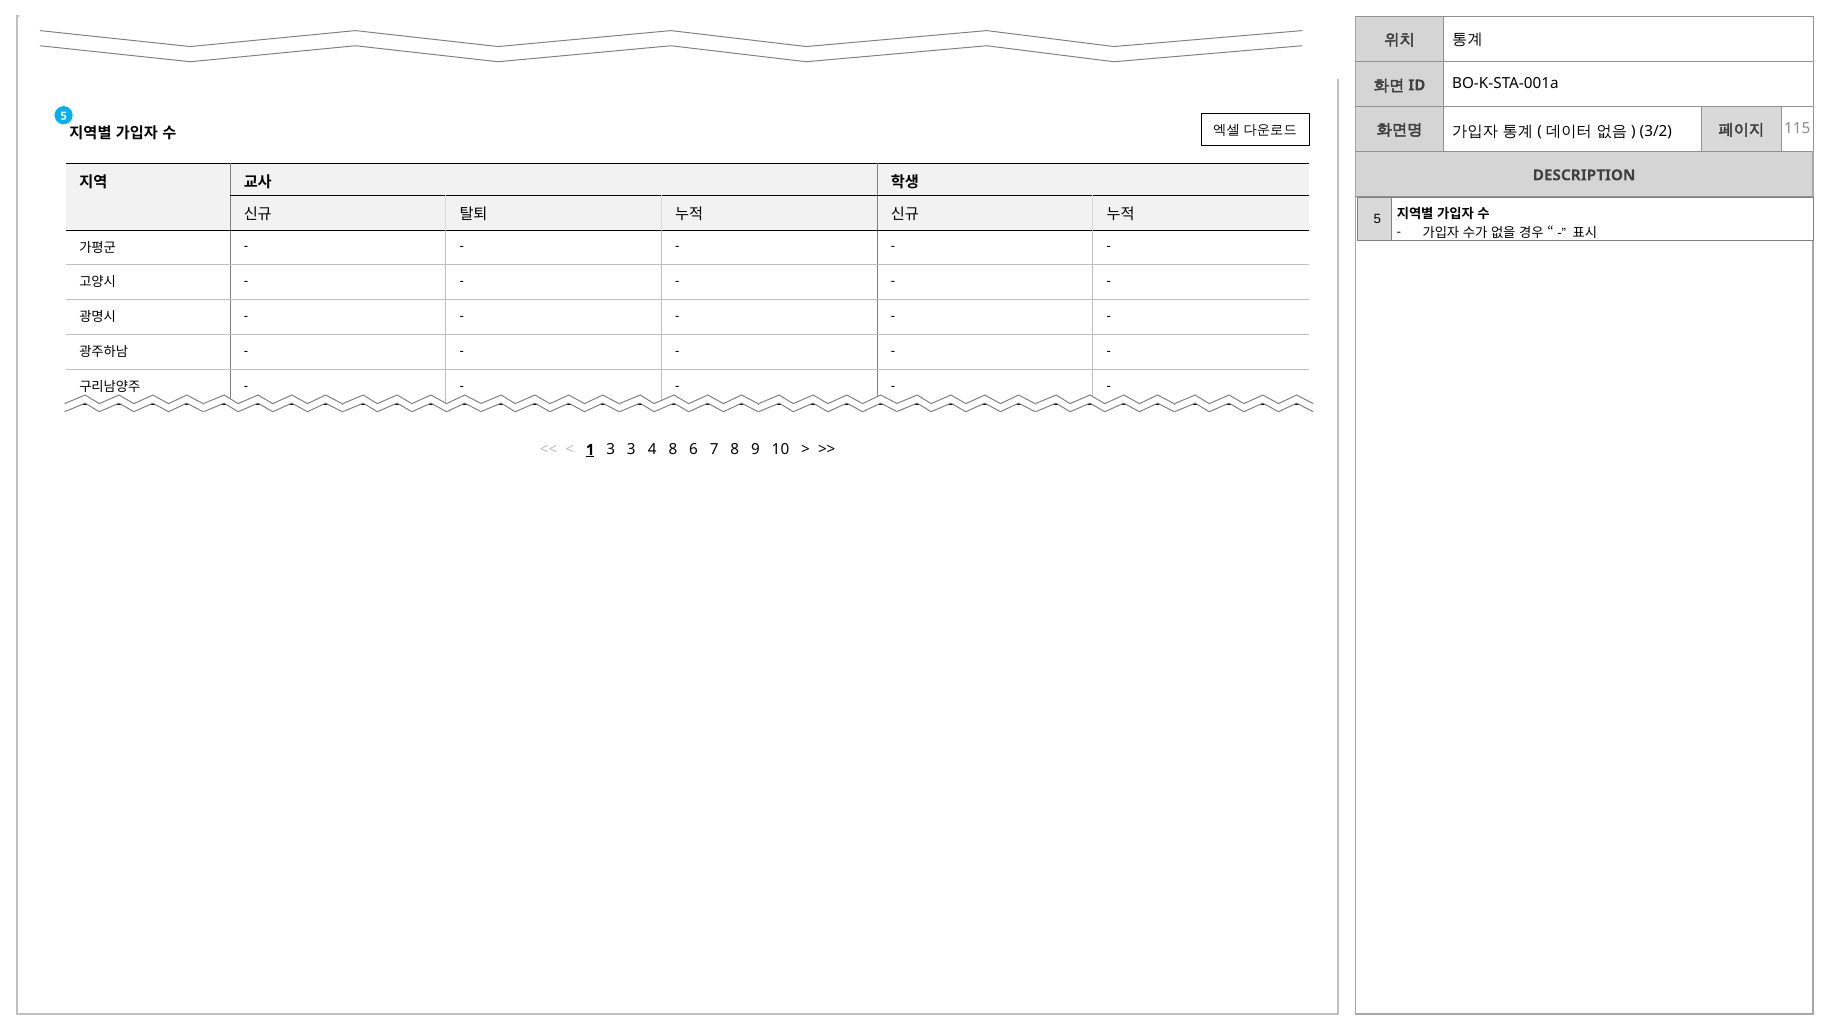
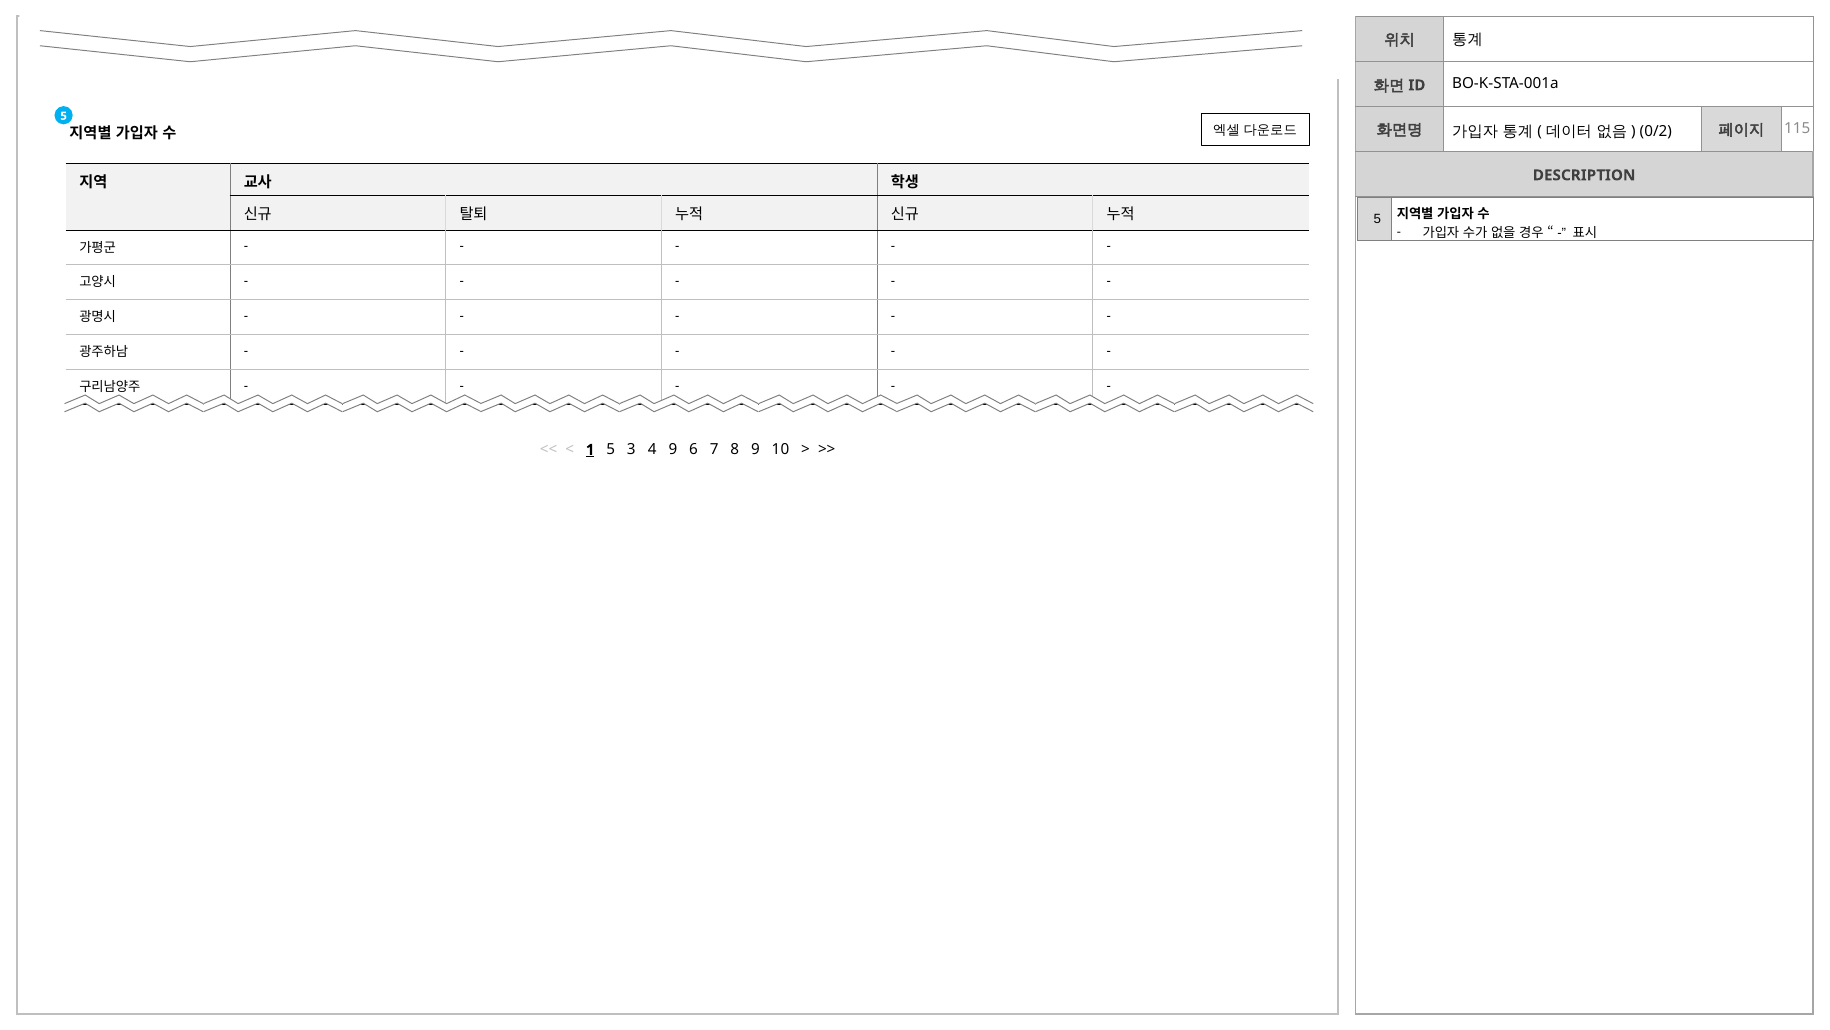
3/2: 3/2 -> 0/2 (1656, 131)
1 3: 3 -> 5 (611, 450)
4 8: 8 -> 9 (673, 450)
